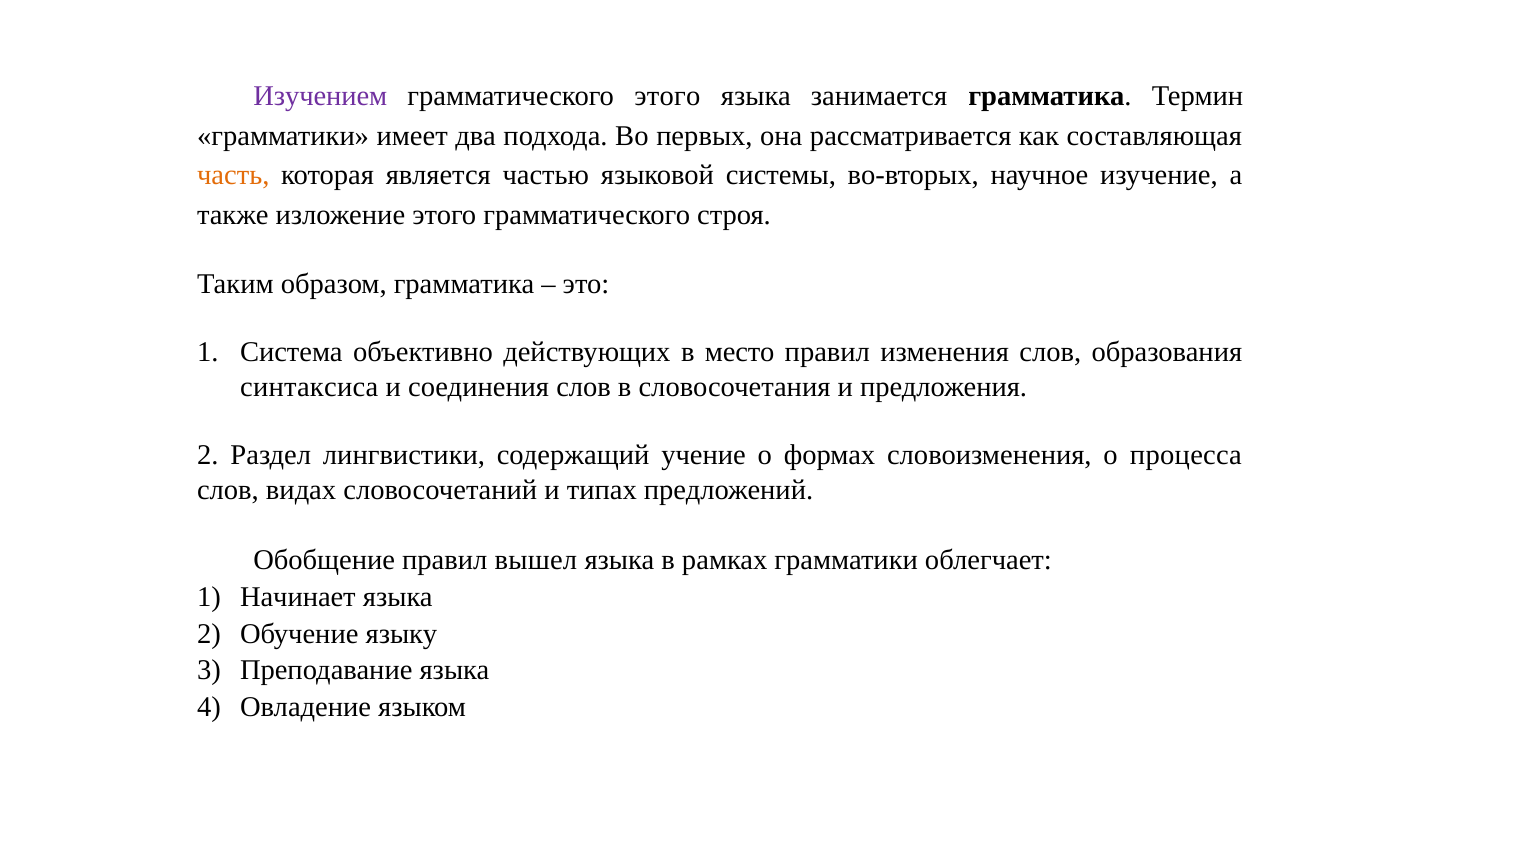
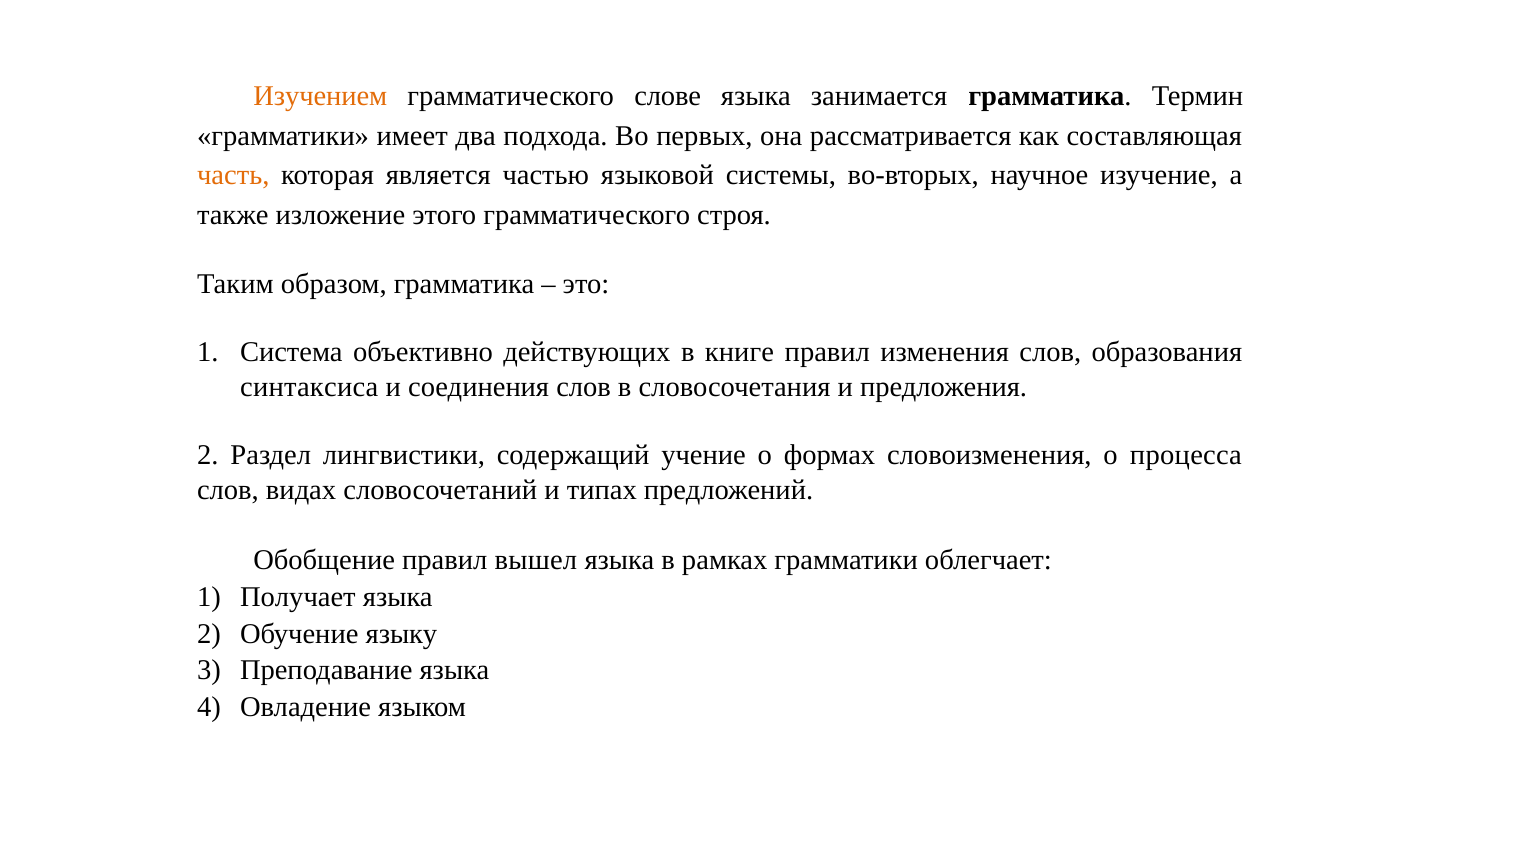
Изучением colour: purple -> orange (320, 96)
грамматического этого: этого -> слове (668, 96)
место: место -> книге (740, 353)
Начинает: Начинает -> Получает (298, 597)
